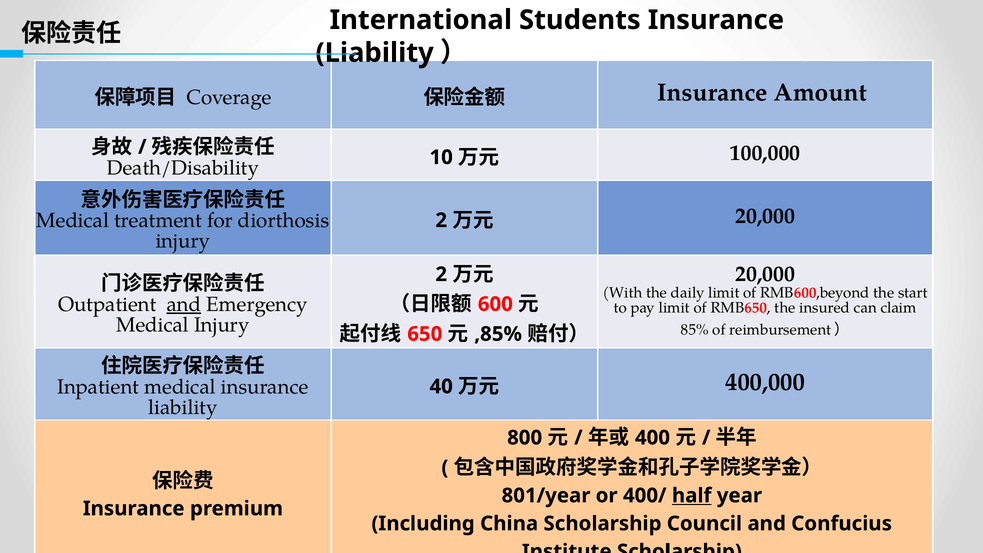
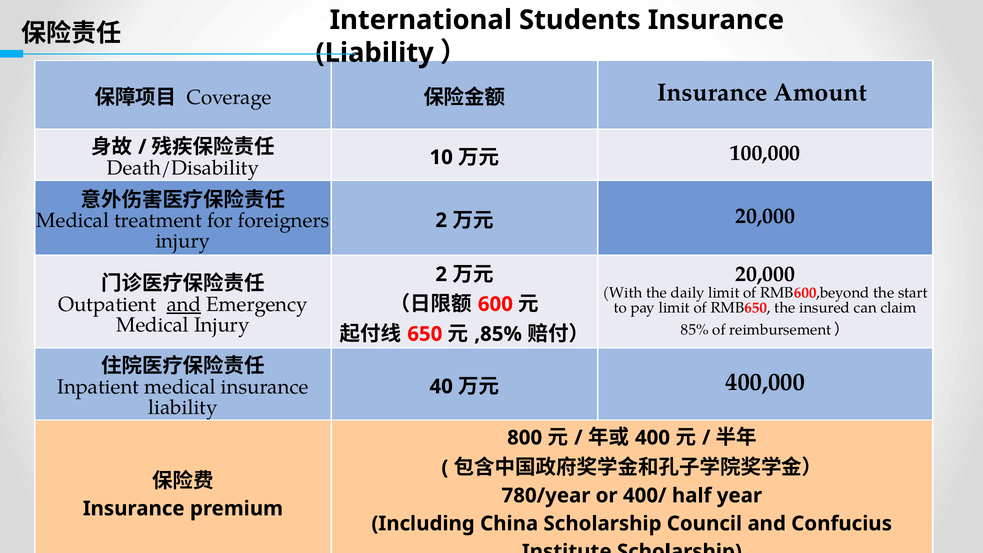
diorthosis: diorthosis -> foreigners (284, 221)
801/year: 801/year -> 780/year (546, 496)
half underline: present -> none (692, 496)
